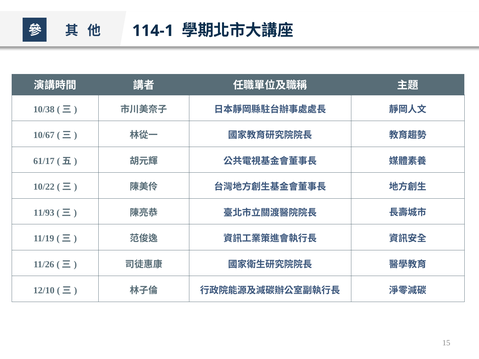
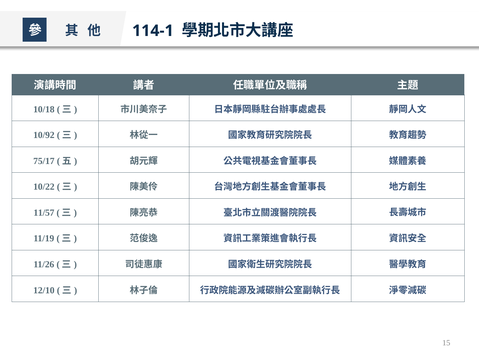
10/38: 10/38 -> 10/18 (44, 109)
10/67: 10/67 -> 10/92 (44, 135)
61/17: 61/17 -> 75/17 (44, 161)
11/93: 11/93 -> 11/57 (44, 213)
